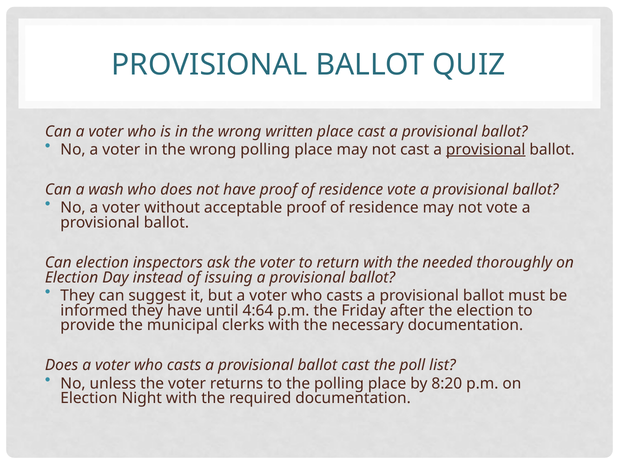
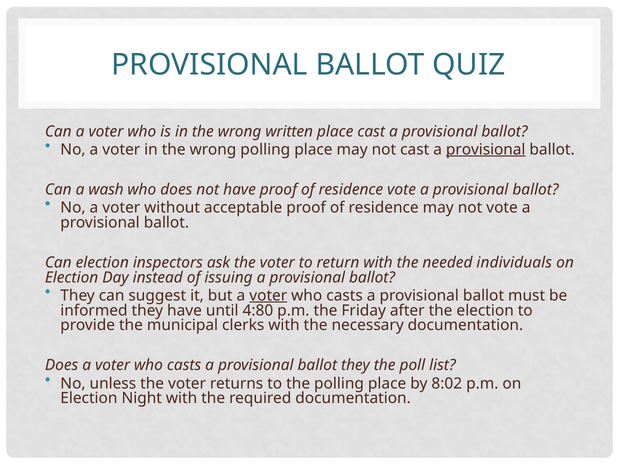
thoroughly: thoroughly -> individuals (514, 263)
voter underline: none -> present (268, 296)
4:64: 4:64 -> 4:80 (258, 311)
ballot cast: cast -> they (355, 365)
8:20: 8:20 -> 8:02 (447, 384)
